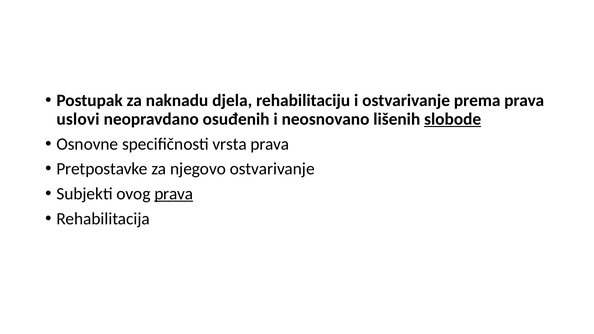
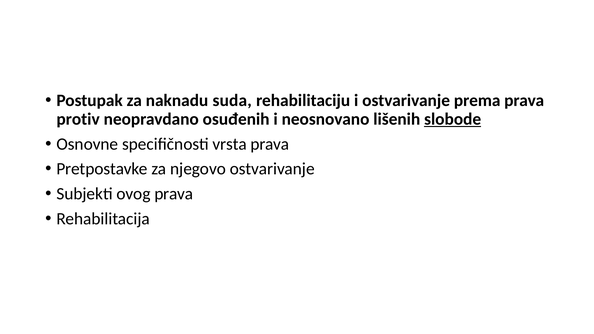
djela: djela -> suda (232, 100)
uslovi: uslovi -> protiv (78, 119)
prava underline: present -> none (174, 194)
